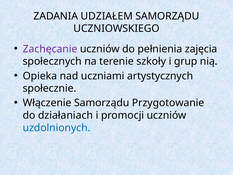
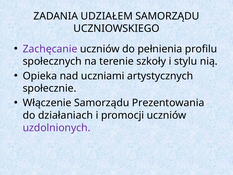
zajęcia: zajęcia -> profilu (201, 49)
grup: grup -> stylu (186, 61)
Przygotowanie: Przygotowanie -> Prezentowania (168, 103)
uzdolnionych colour: blue -> purple (57, 128)
